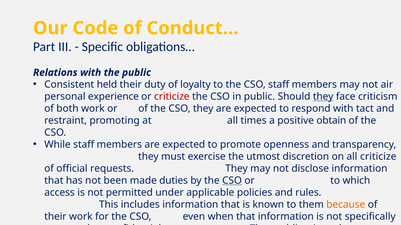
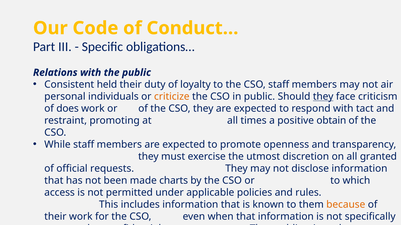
experience: experience -> individuals (113, 97)
criticize colour: red -> orange (172, 97)
both: both -> does (68, 109)
all criticize: criticize -> granted (378, 157)
duties: duties -> charts (174, 181)
CSO underline: present -> none (232, 181)
